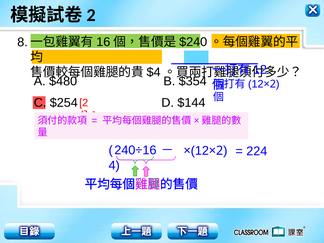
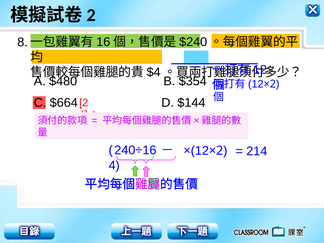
$254: $254 -> $664 (64, 103)
224: 224 -> 214 (257, 151)
